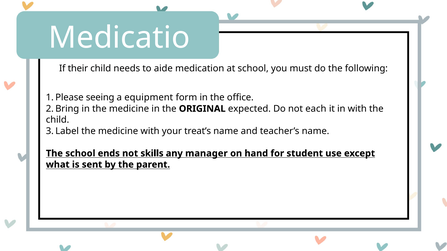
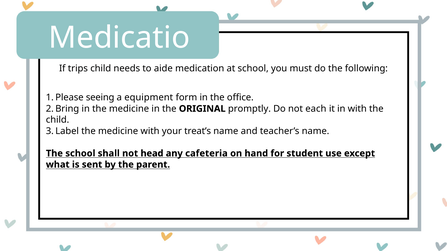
their: their -> trips (78, 69)
expected: expected -> promptly (249, 109)
ends: ends -> shall (109, 154)
skills: skills -> head (152, 154)
manager: manager -> cafeteria (206, 154)
